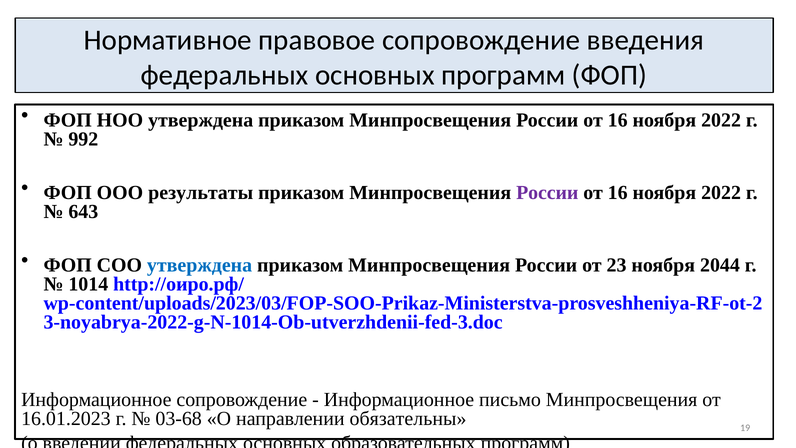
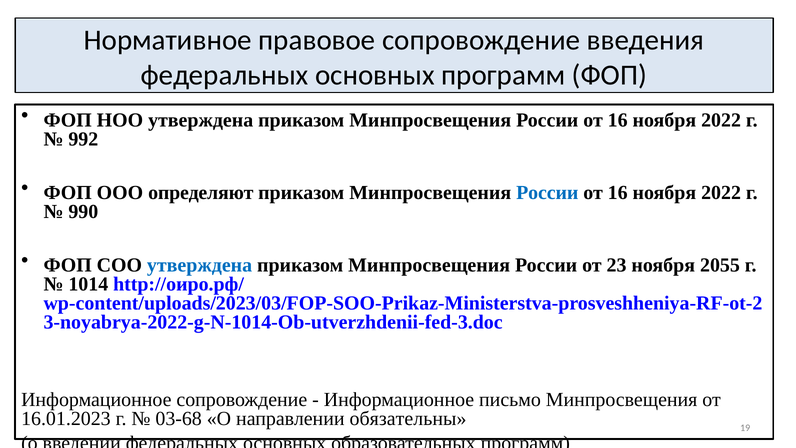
результаты: результаты -> определяют (201, 192)
России colour: purple -> blue (547, 192)
643: 643 -> 990 (83, 212)
2044: 2044 -> 2055 (720, 265)
